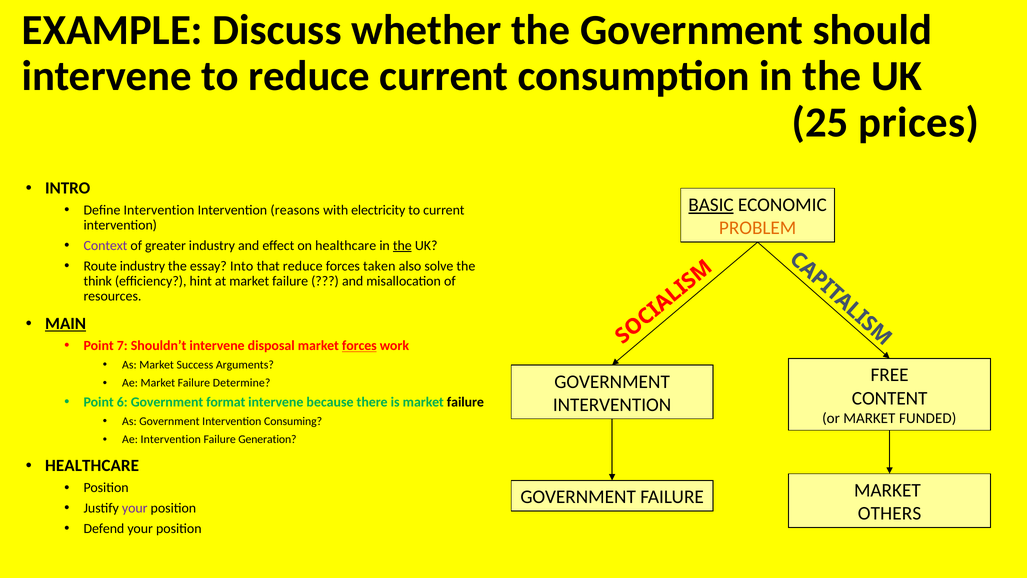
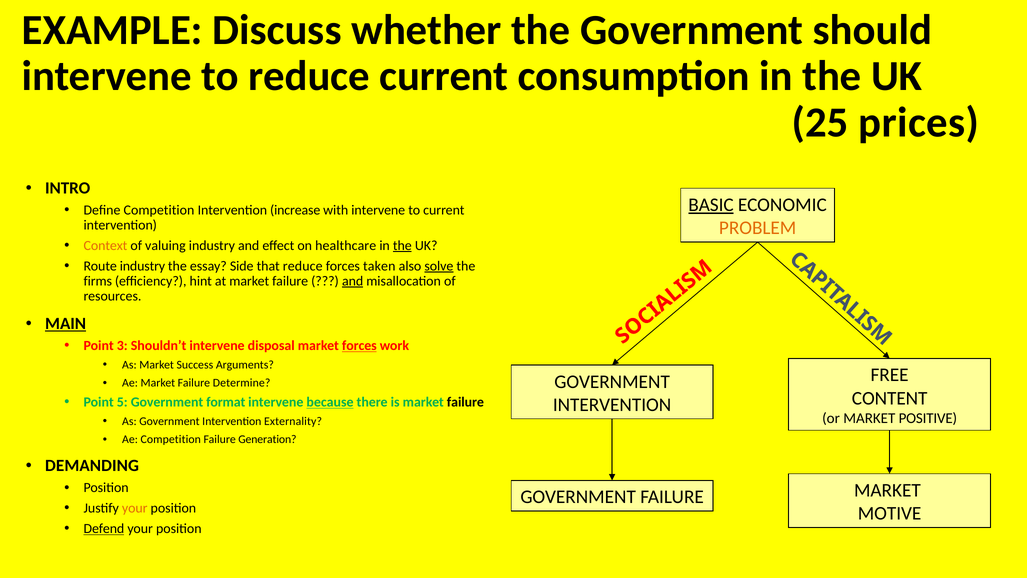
Define Intervention: Intervention -> Competition (159, 210)
reasons: reasons -> increase (295, 210)
with electricity: electricity -> intervene (378, 210)
Context colour: purple -> orange (105, 246)
greater: greater -> valuing (165, 246)
Into: Into -> Side (242, 266)
solve underline: none -> present (439, 266)
think: think -> firms (98, 281)
and underline: none -> present (353, 281)
7: 7 -> 3 (122, 346)
6: 6 -> 5 (122, 402)
because underline: none -> present (330, 402)
FUNDED: FUNDED -> POSITIVE (928, 418)
Consuming: Consuming -> Externality (293, 421)
Ae Intervention: Intervention -> Competition (171, 439)
HEALTHCARE: HEALTHCARE -> DEMANDING (92, 466)
your colour: purple -> orange (135, 508)
OTHERS: OTHERS -> MOTIVE (890, 513)
Defend underline: none -> present (104, 528)
